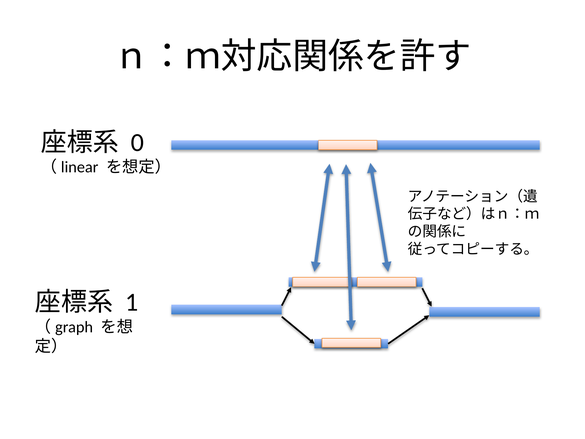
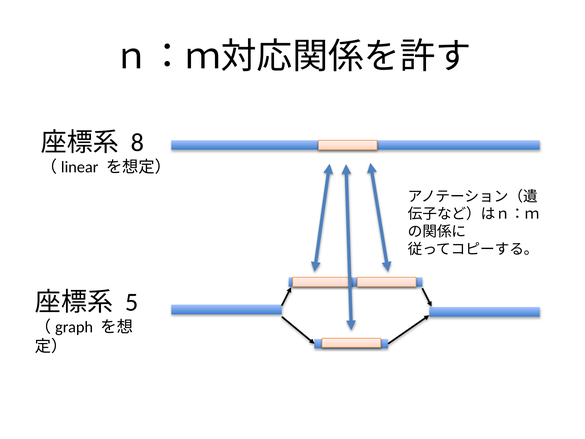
0: 0 -> 8 (137, 143)
1: 1 -> 5 (132, 302)
